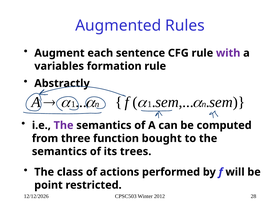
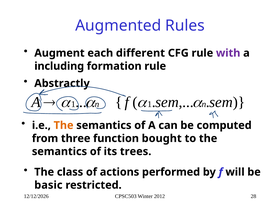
sentence: sentence -> different (140, 53)
variables: variables -> including (59, 66)
The colour: purple -> orange (64, 125)
point: point -> basic (48, 185)
